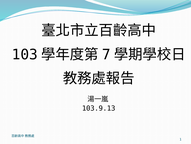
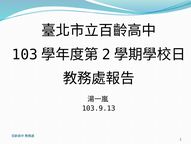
7: 7 -> 2 (106, 54)
